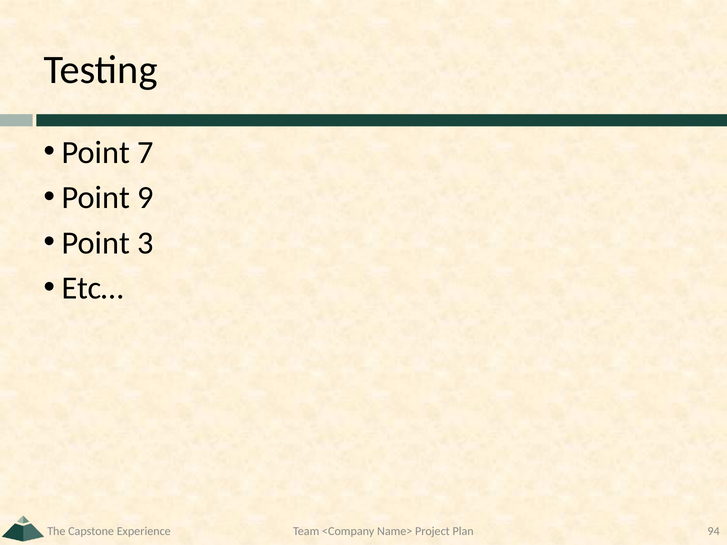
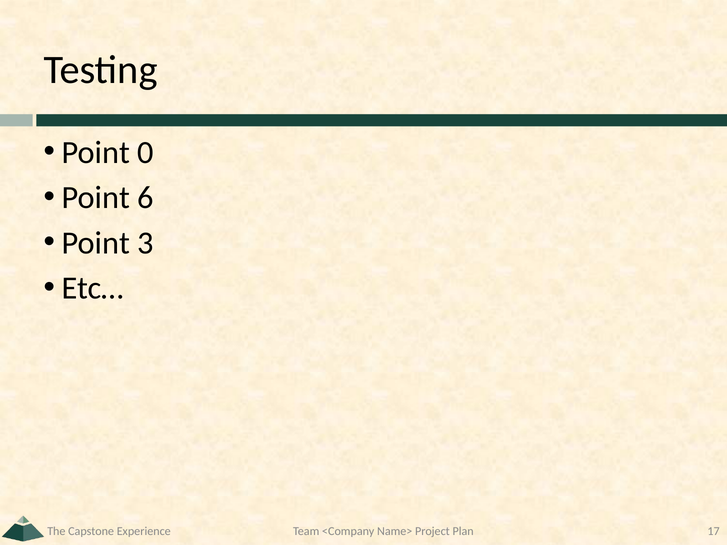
7: 7 -> 0 (145, 153)
9: 9 -> 6 (145, 198)
94: 94 -> 17 (714, 531)
